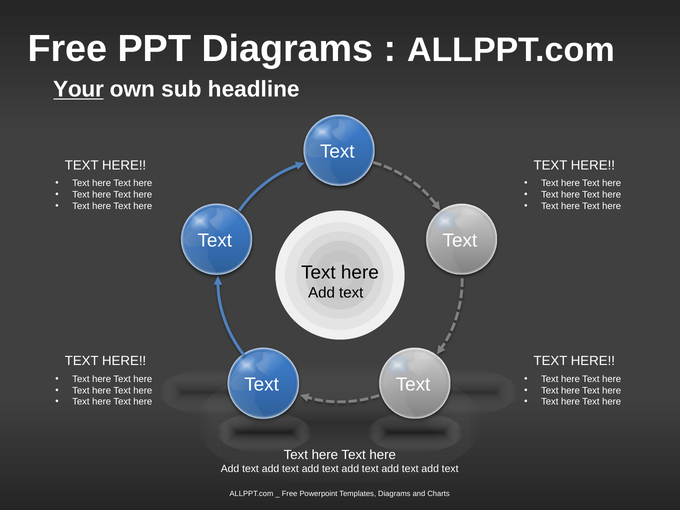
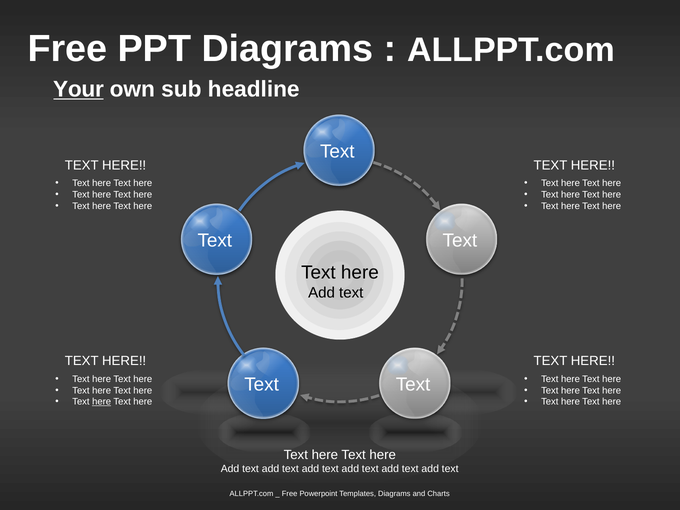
here underline: none -> present (102, 402)
